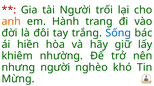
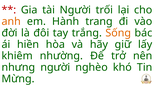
Sống colour: blue -> orange (118, 33)
